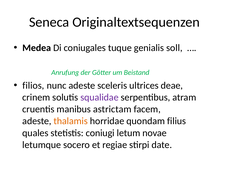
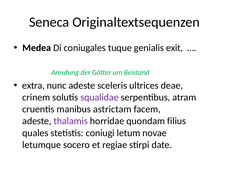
soll: soll -> exit (174, 48)
filios: filios -> extra (33, 85)
thalamis colour: orange -> purple (71, 121)
